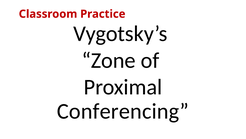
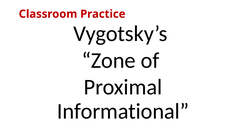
Conferencing: Conferencing -> Informational (123, 111)
